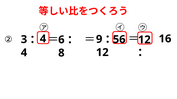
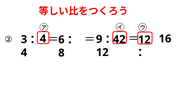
56: 56 -> 42 (119, 40)
